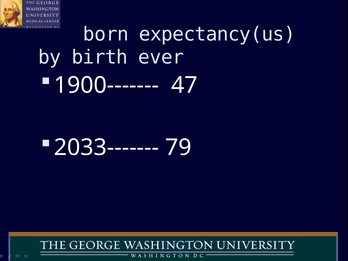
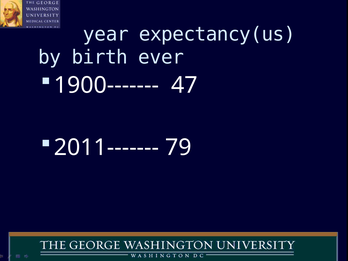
born: born -> year (106, 34)
2033-------: 2033------- -> 2011------- (106, 148)
